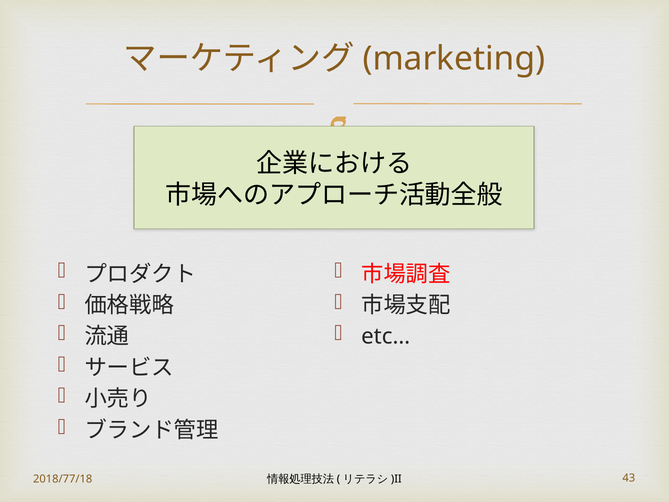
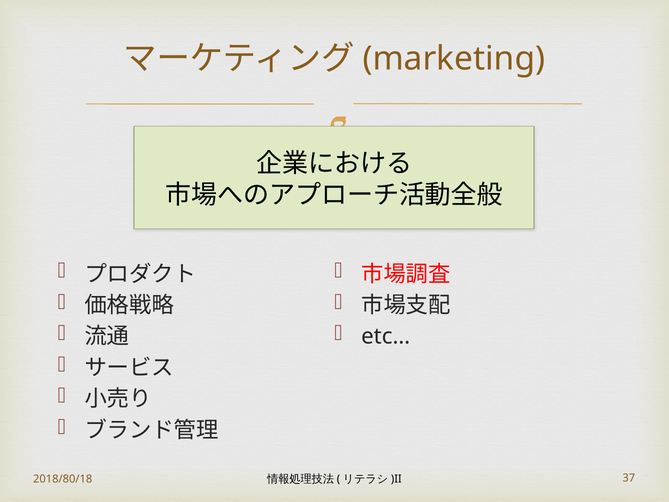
2018/77/18: 2018/77/18 -> 2018/80/18 (63, 479)
43: 43 -> 37 (629, 478)
